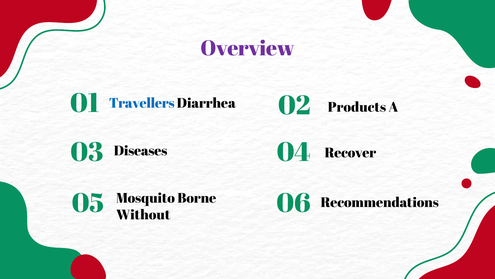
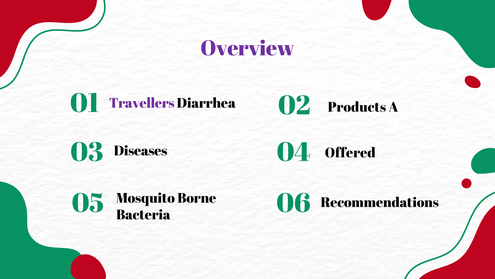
Travellers colour: blue -> purple (142, 103)
Recover: Recover -> Offered (350, 153)
Without: Without -> Bacteria (143, 215)
